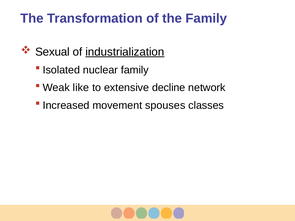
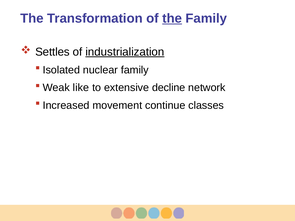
the underline: none -> present (172, 18)
Sexual: Sexual -> Settles (52, 52)
spouses: spouses -> continue (165, 105)
